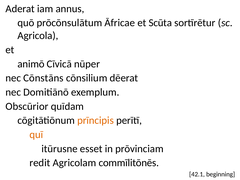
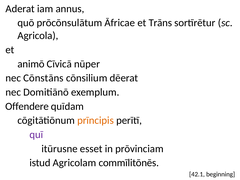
Scūta: Scūta -> Trāns (160, 23)
Obscūrior: Obscūrior -> Offendere (27, 106)
quī colour: orange -> purple (36, 135)
redit: redit -> istud (40, 163)
